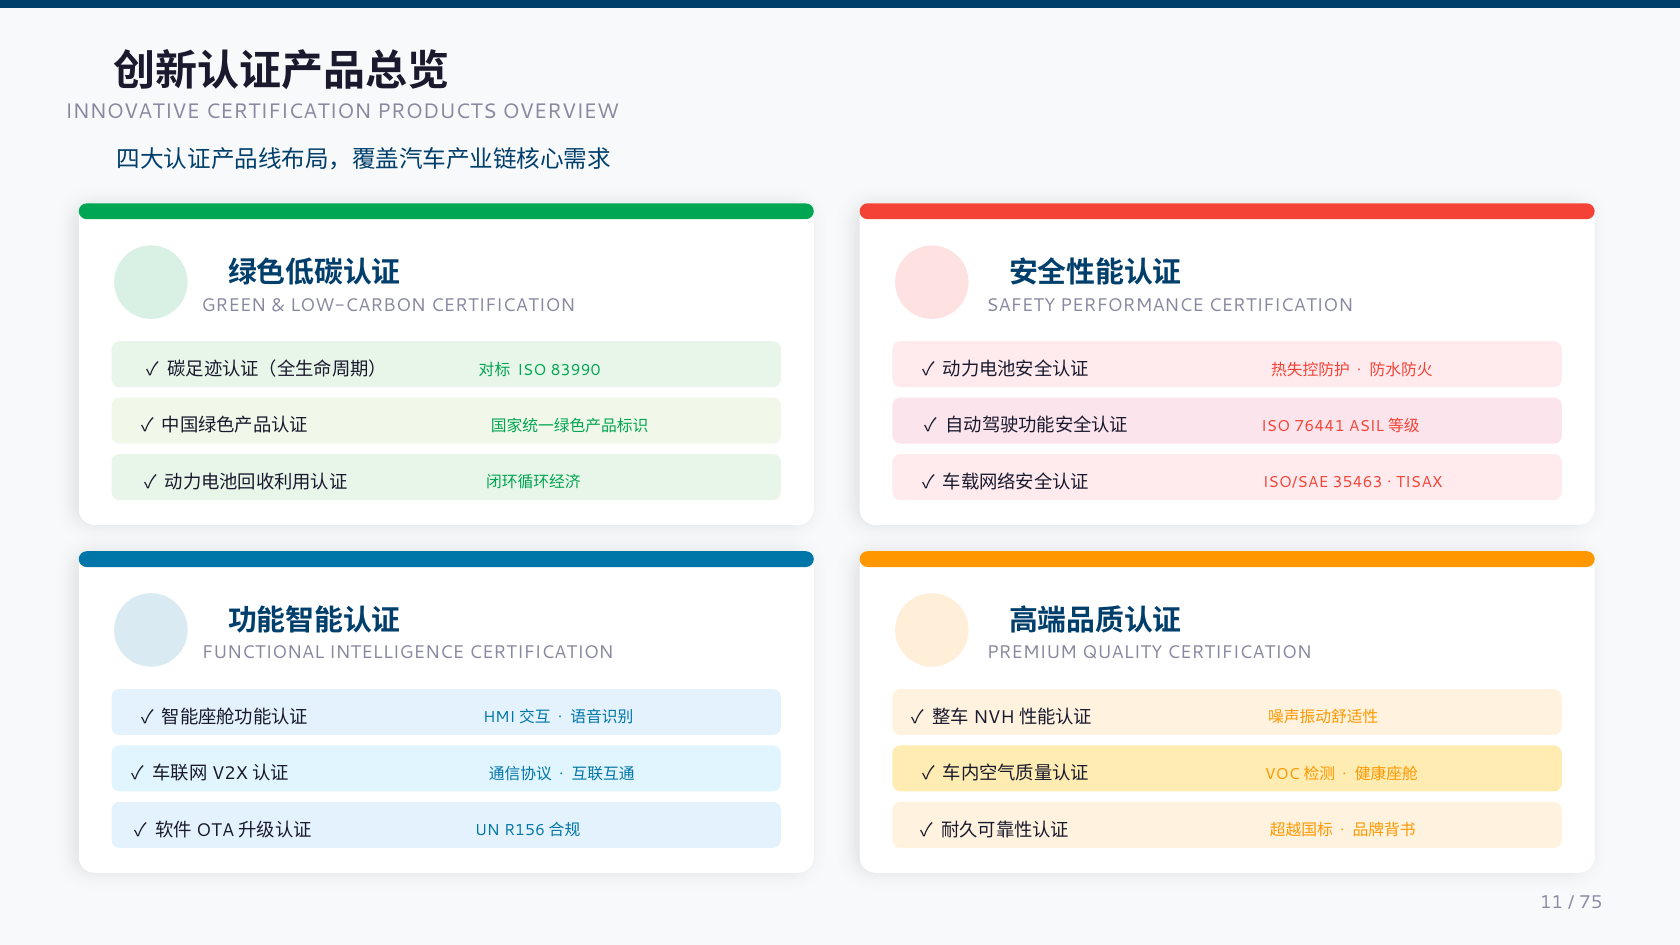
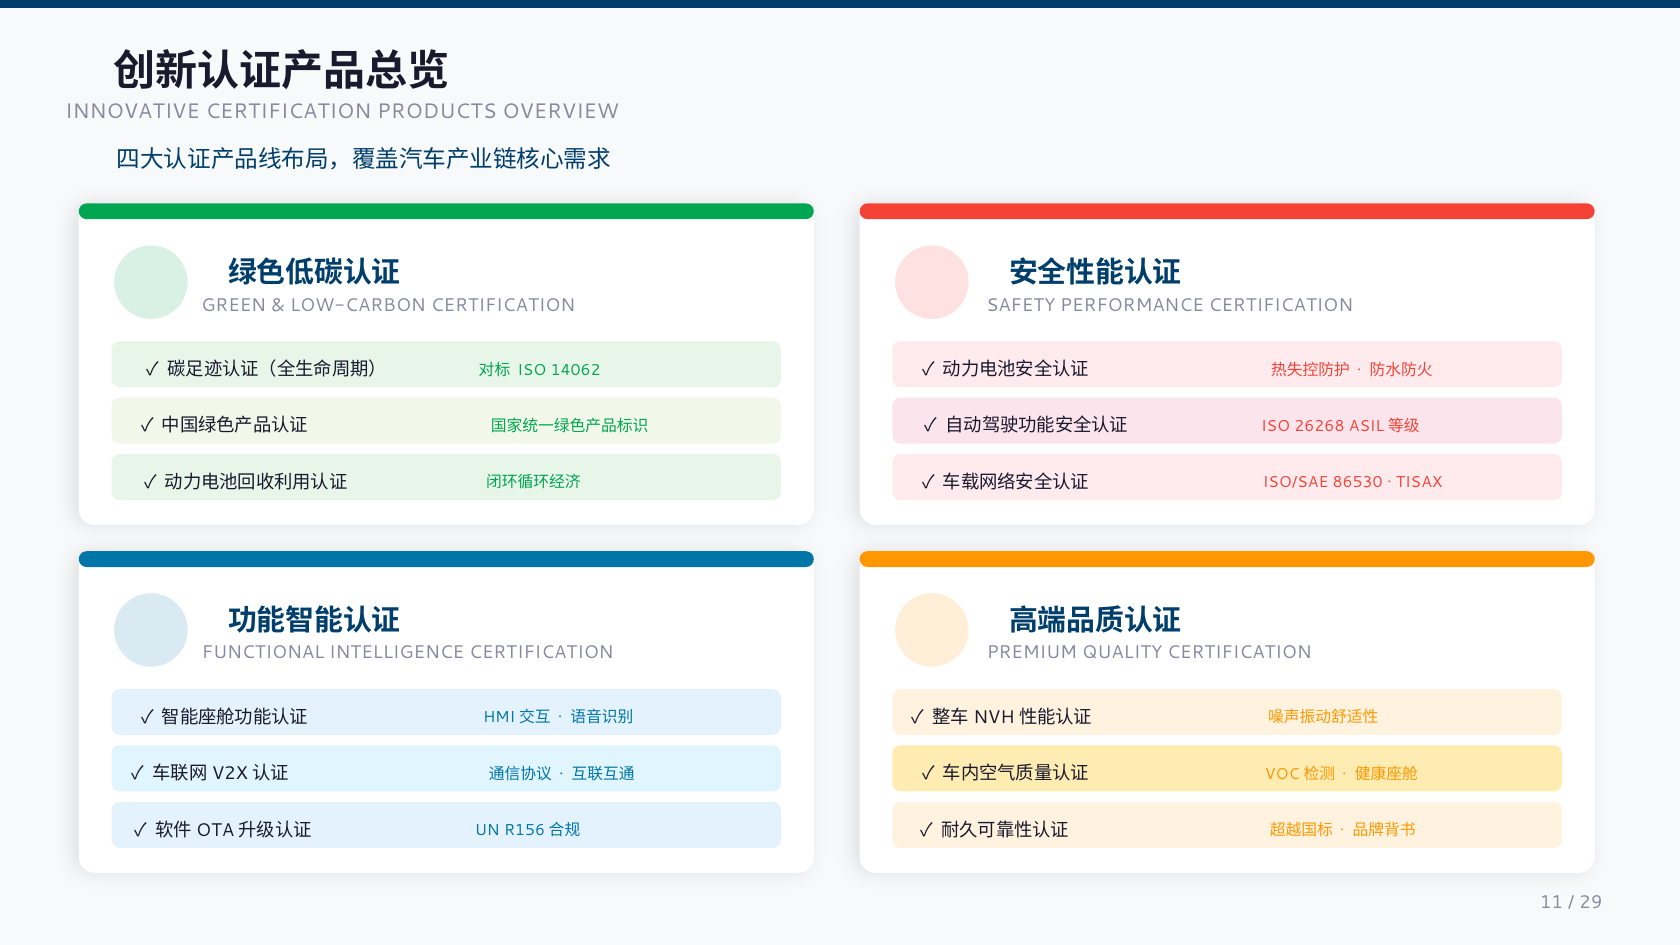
83990: 83990 -> 14062 (576, 370)
76441: 76441 -> 26268 (1319, 426)
35463: 35463 -> 86530 (1358, 483)
75: 75 -> 29 (1591, 902)
